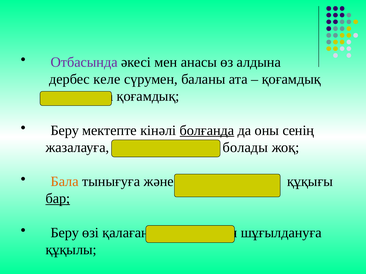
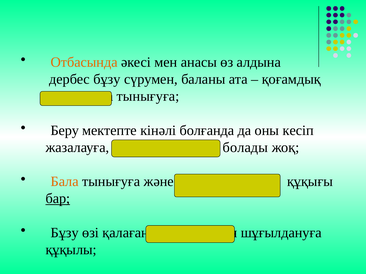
Отбасында colour: purple -> orange (84, 62)
дербес келе: келе -> бұзу (107, 79)
қоғамдық: қоғамдық -> тынығуға (148, 96)
болғанда underline: present -> none (207, 131)
сенің: сенің -> кесіп (298, 131)
Беру: Беру -> Бұзу (65, 233)
